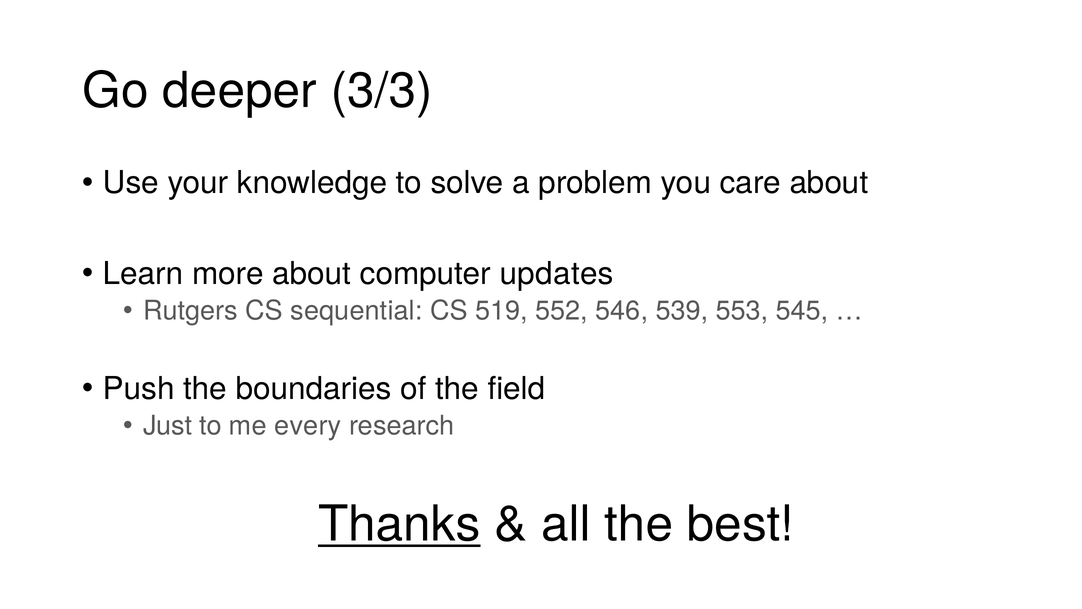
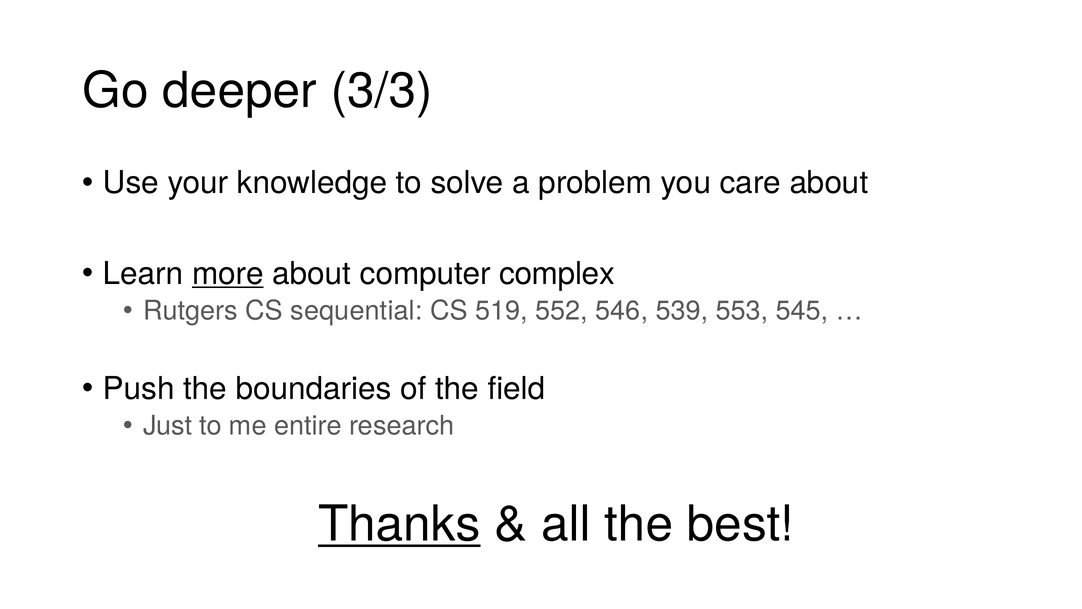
more underline: none -> present (228, 273)
updates: updates -> complex (557, 273)
every: every -> entire (308, 426)
